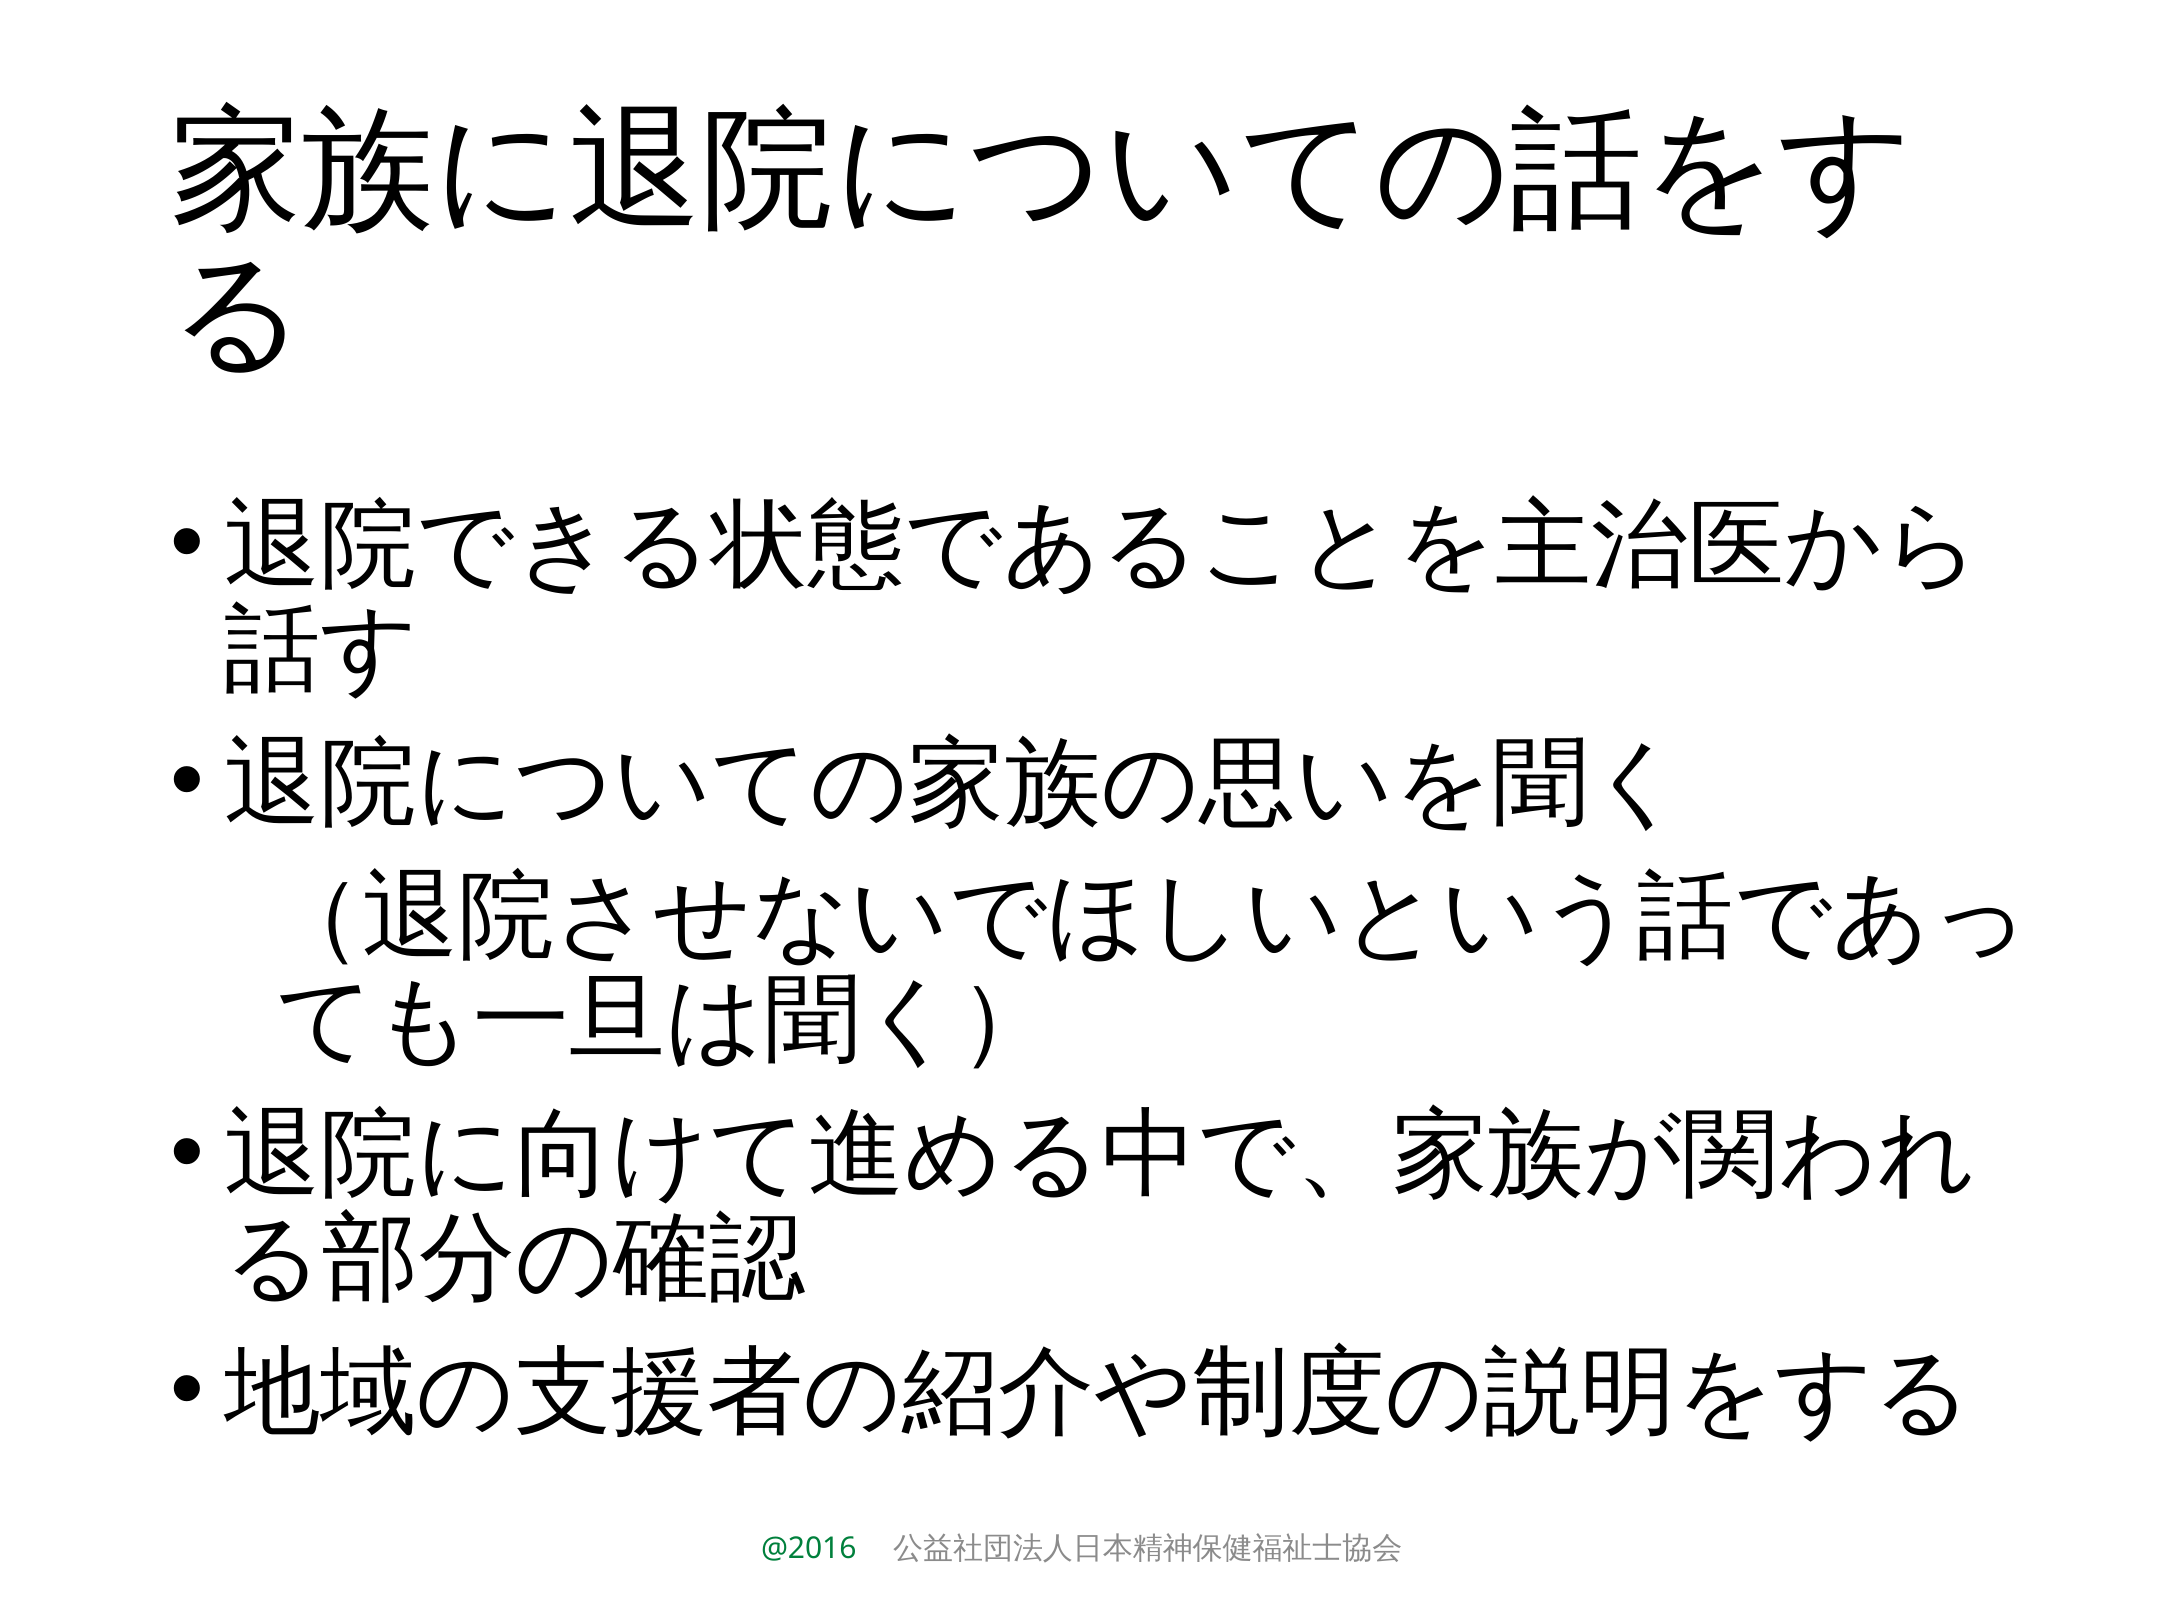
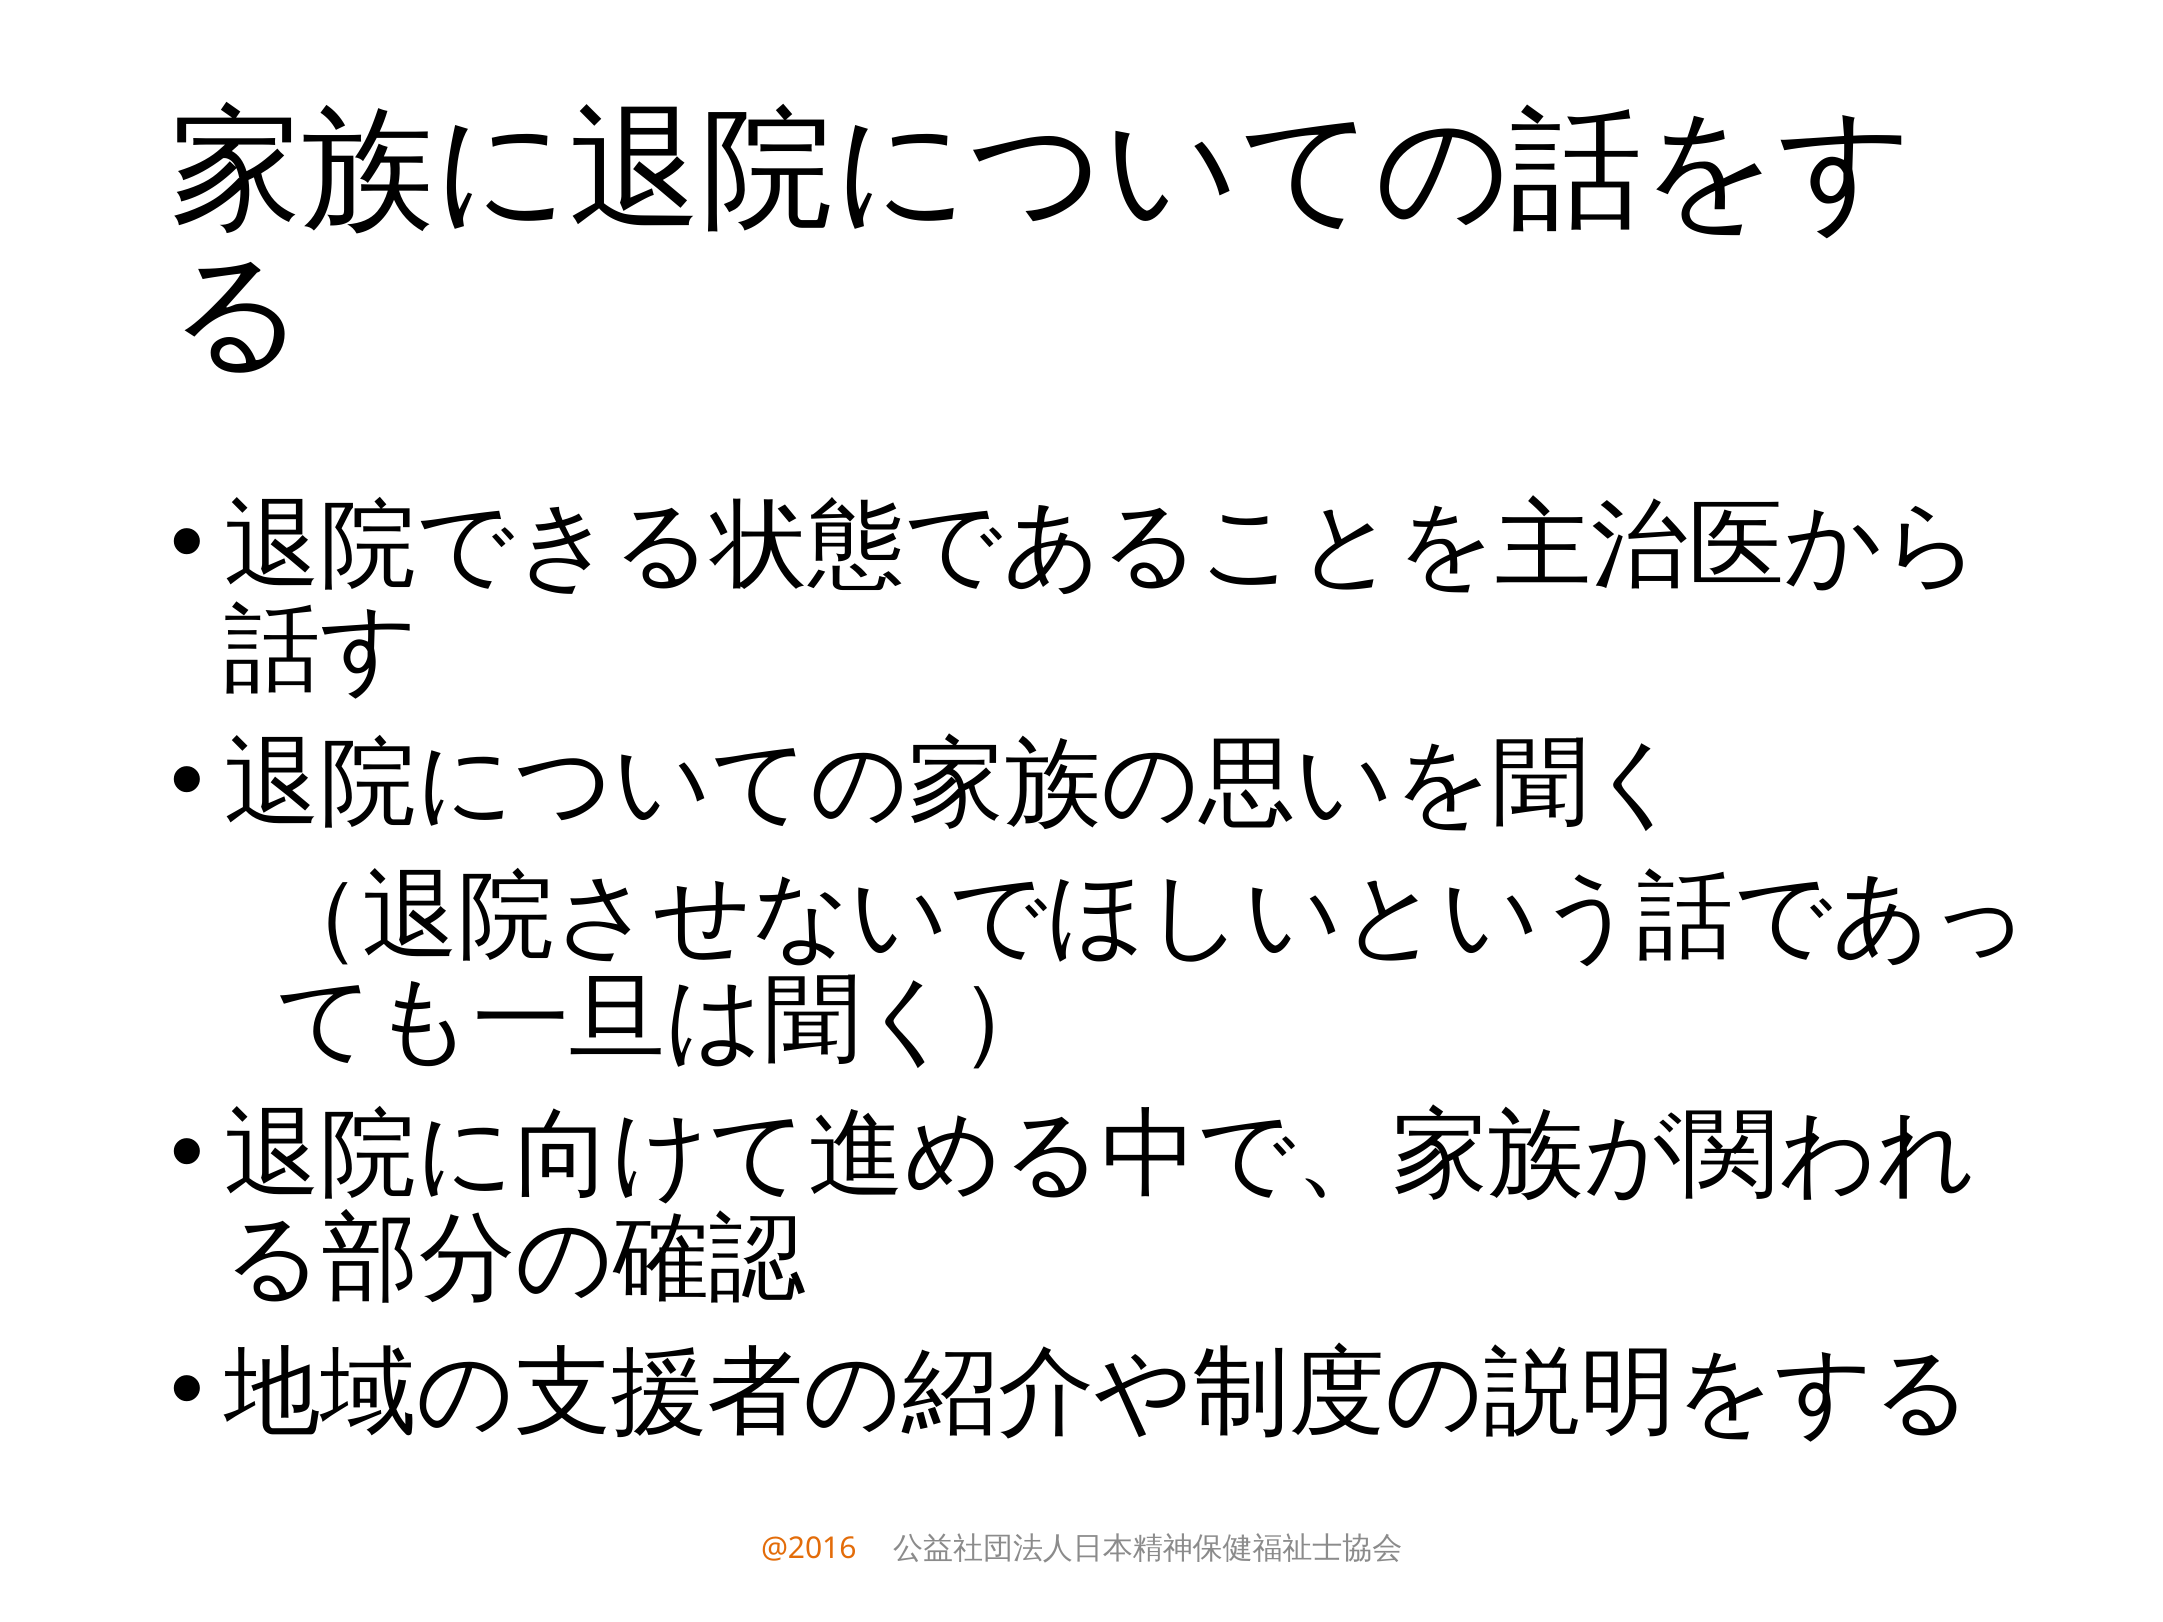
@2016 colour: green -> orange (809, 1549)
